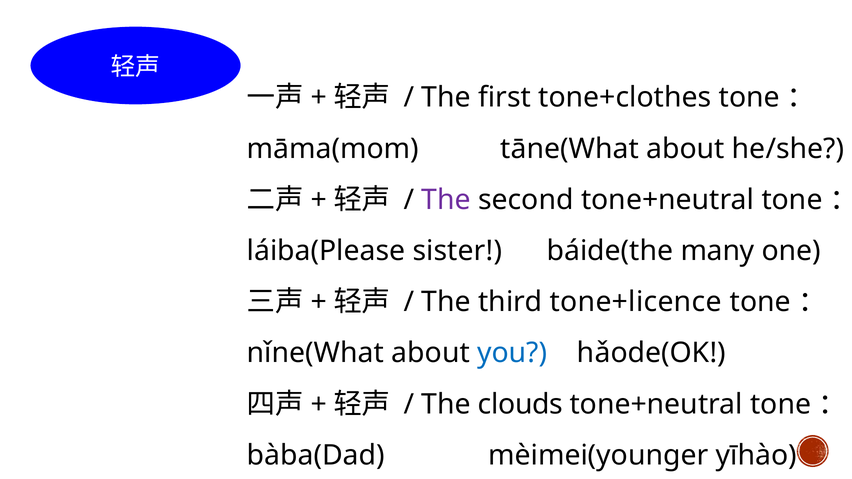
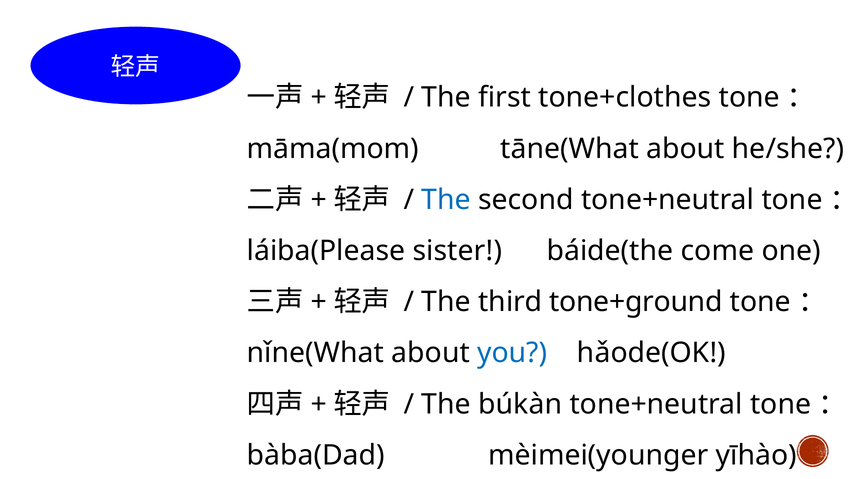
The colour: purple -> blue (446, 200)
many: many -> come (717, 251)
tone+licence: tone+licence -> tone+ground (636, 302)
clouds: clouds -> búkàn (520, 404)
